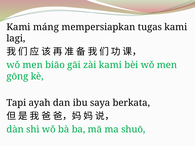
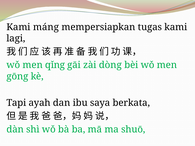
biāo: biāo -> qǐng (55, 65)
zài kami: kami -> dòng (110, 65)
